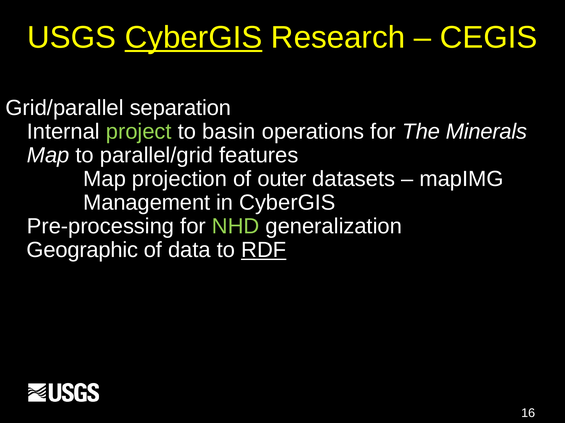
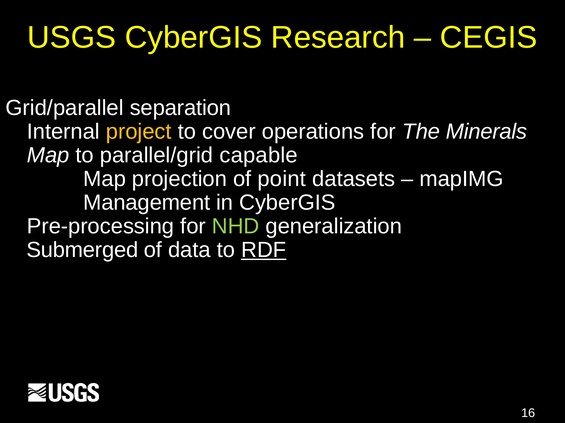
CyberGIS underline: present -> none (194, 37)
project colour: light green -> yellow (139, 132)
basin: basin -> cover (229, 132)
features: features -> capable (259, 156)
outer: outer -> point (282, 179)
Geographic: Geographic -> Submerged (82, 250)
